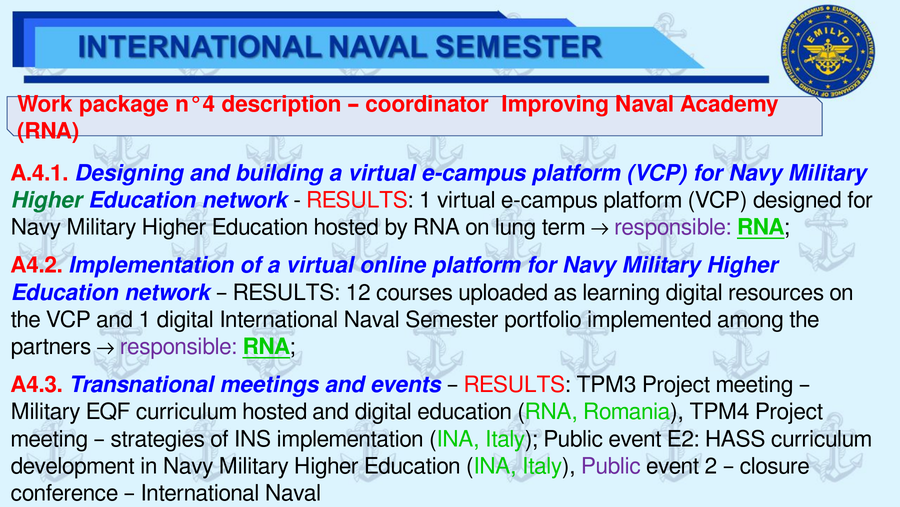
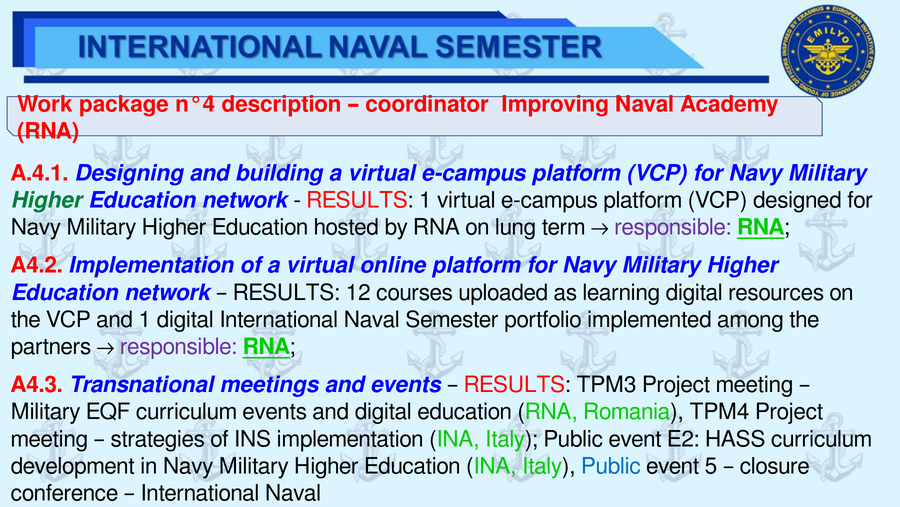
curriculum hosted: hosted -> events (275, 412)
Public colour: purple -> blue (611, 466)
2: 2 -> 5 (711, 466)
